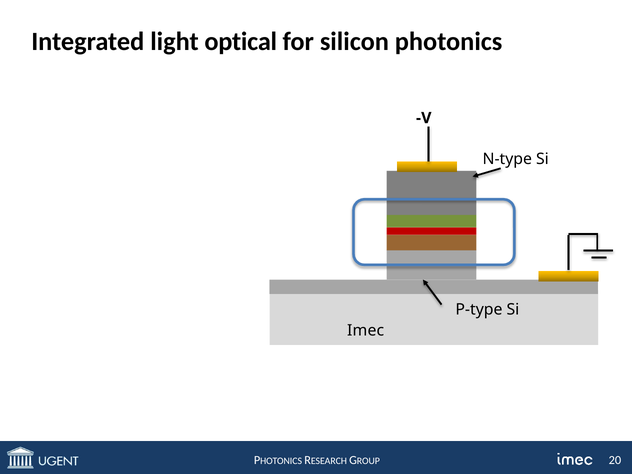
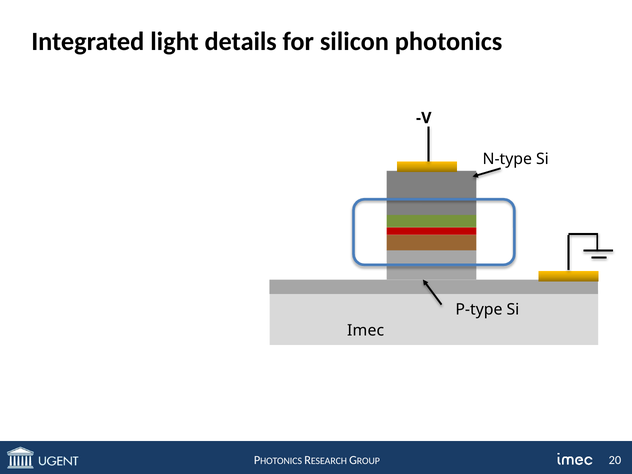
optical: optical -> details (241, 42)
